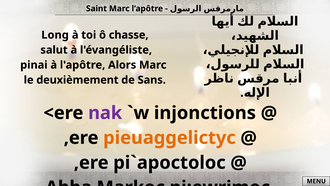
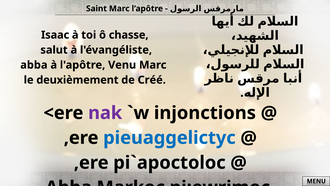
Long: Long -> Isaac (55, 35)
pinai: pinai -> abba (34, 65)
Alors: Alors -> Venu (122, 65)
Sans: Sans -> Créé (152, 80)
pieuaggelictyc colour: orange -> blue (169, 138)
